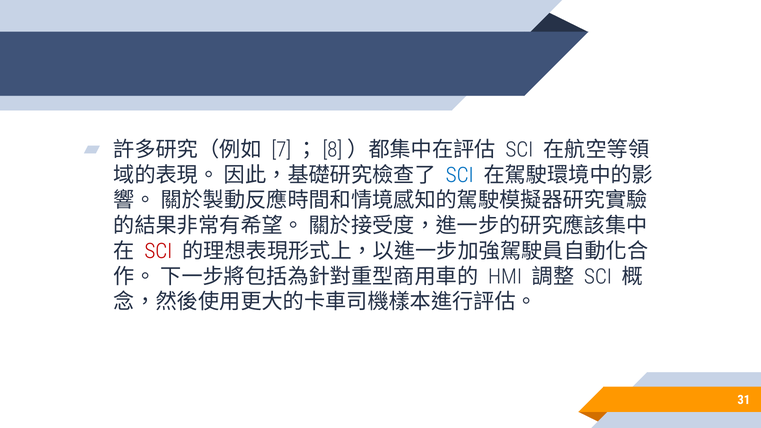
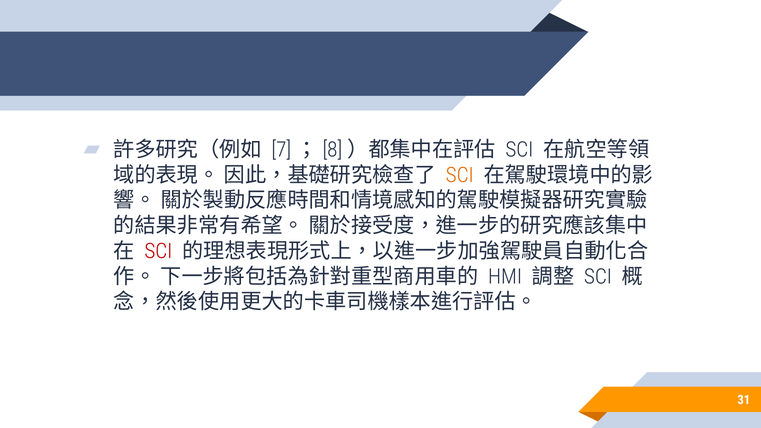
SCI colour: blue -> orange (460, 175)
